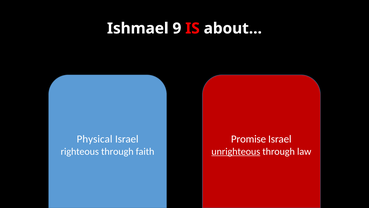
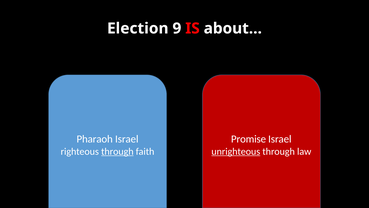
Ishmael: Ishmael -> Election (138, 28)
Physical: Physical -> Pharaoh (95, 139)
through underline: none -> present (117, 151)
